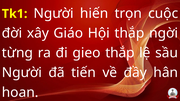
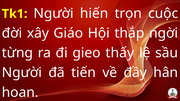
gieo thắp: thắp -> thấy (120, 53)
